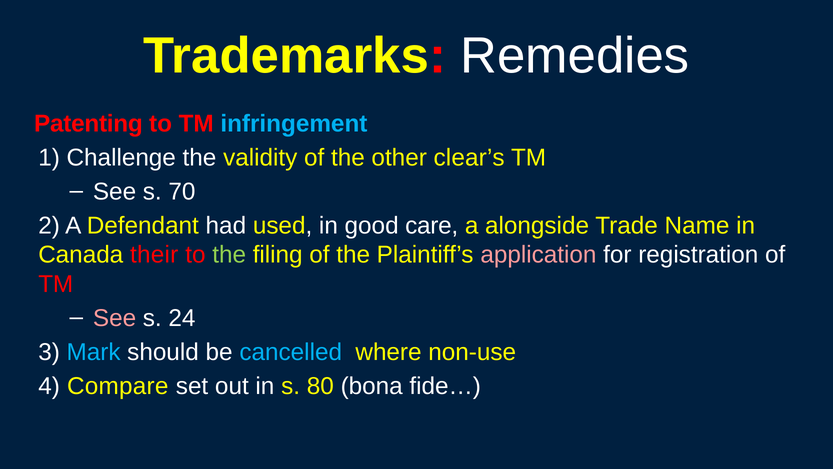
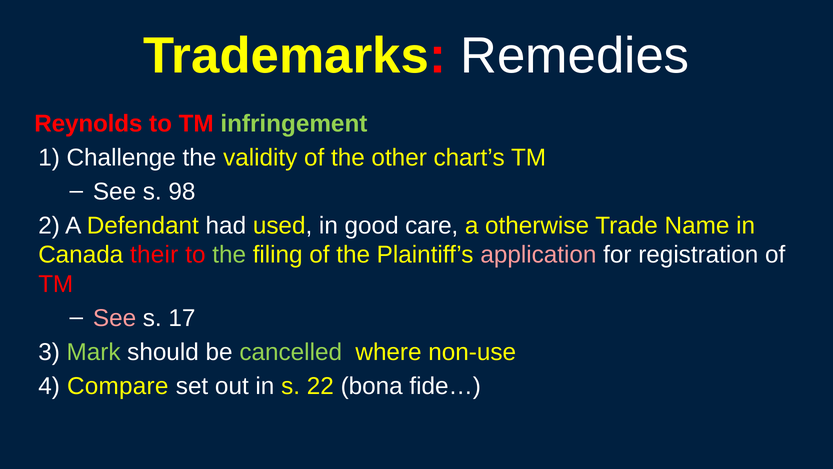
Patenting: Patenting -> Reynolds (88, 123)
infringement colour: light blue -> light green (294, 123)
clear’s: clear’s -> chart’s (469, 157)
70: 70 -> 98 (182, 192)
alongside: alongside -> otherwise (537, 226)
24: 24 -> 17 (182, 318)
Mark colour: light blue -> light green (94, 352)
cancelled colour: light blue -> light green (291, 352)
80: 80 -> 22 (320, 386)
